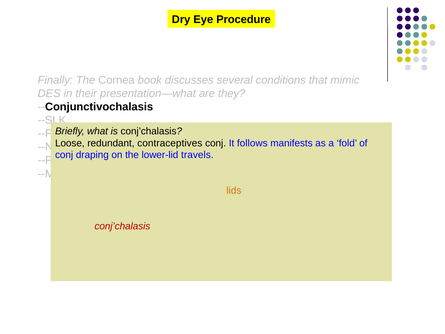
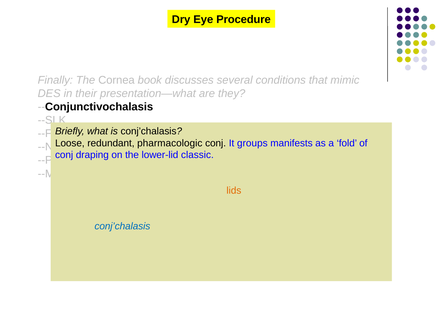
contraceptives: contraceptives -> pharmacologic (170, 143)
follows: follows -> groups (252, 143)
travels: travels -> classic (197, 155)
conj’chalasis colour: red -> blue (122, 226)
